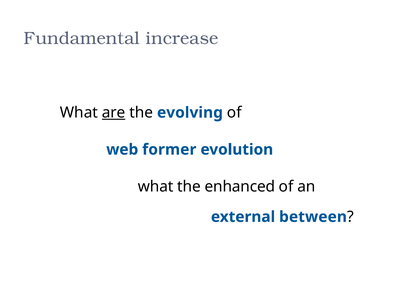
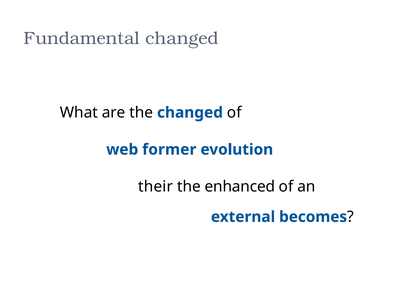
Fundamental increase: increase -> changed (182, 38)
are underline: present -> none (114, 113)
the evolving: evolving -> changed (190, 113)
what: what -> their (156, 187)
between: between -> becomes (313, 217)
